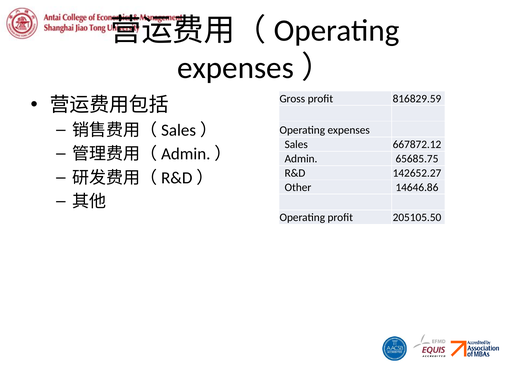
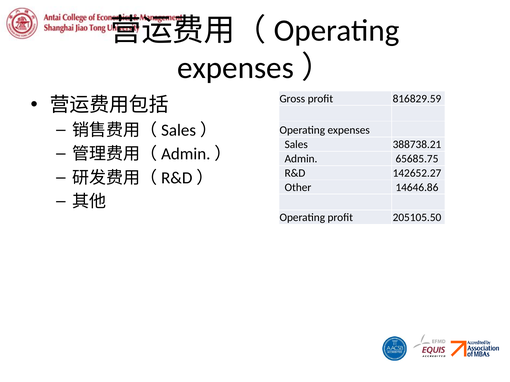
667872.12: 667872.12 -> 388738.21 (417, 145)
